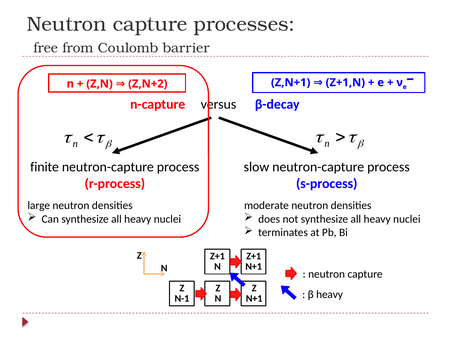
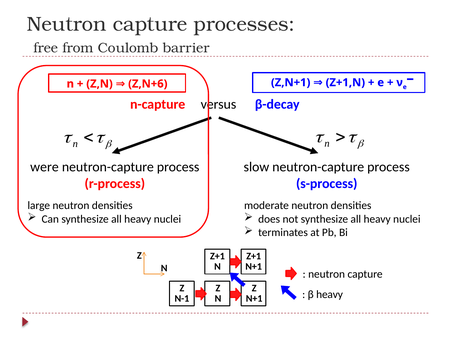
Z,N+2: Z,N+2 -> Z,N+6 (148, 84)
finite: finite -> were (44, 167)
